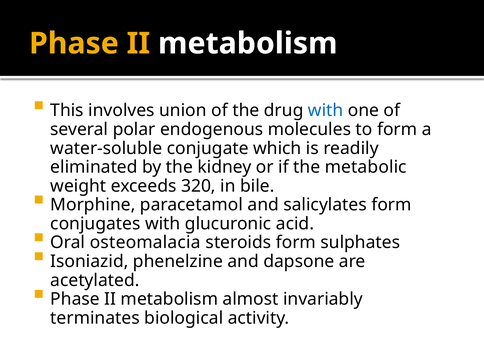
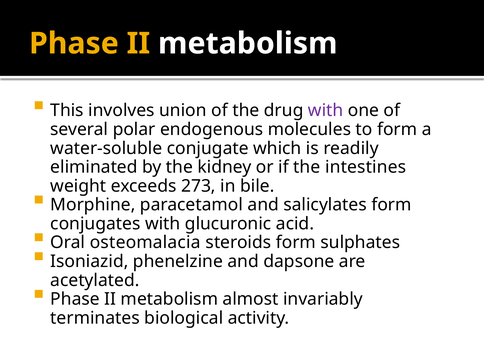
with colour: blue -> purple (326, 111)
metabolic: metabolic -> intestines (366, 167)
320: 320 -> 273 (198, 186)
